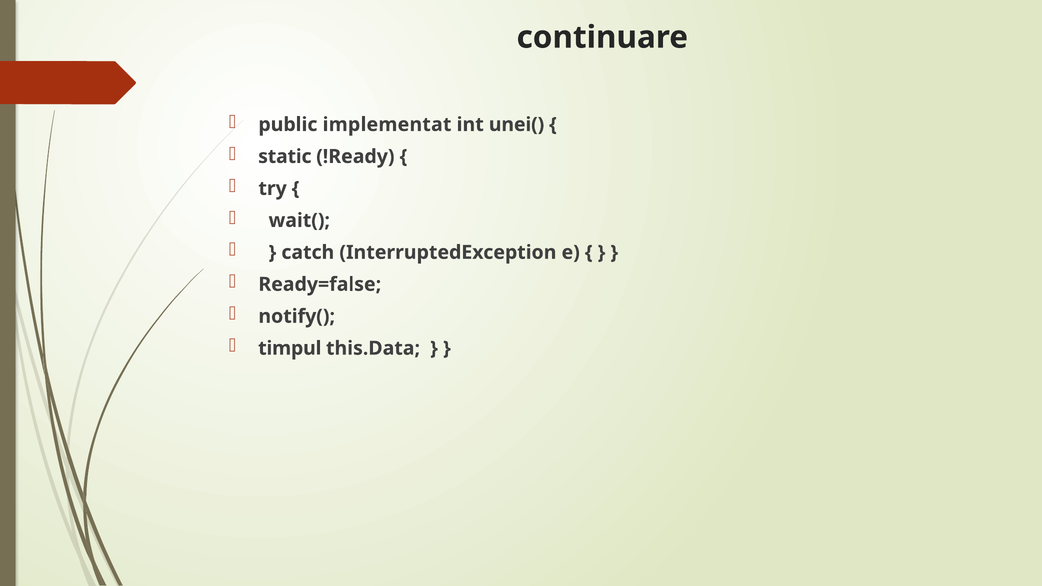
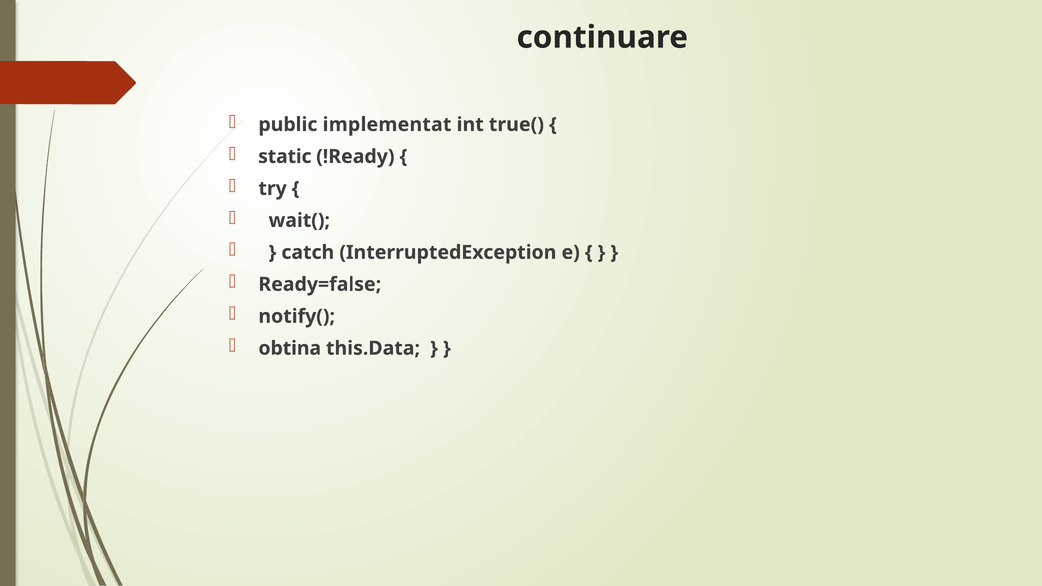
unei(: unei( -> true( (516, 125)
timpul: timpul -> obtina (290, 348)
